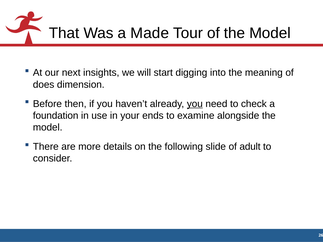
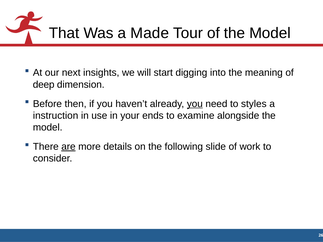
does: does -> deep (44, 85)
check: check -> styles (254, 104)
foundation: foundation -> instruction (56, 116)
are underline: none -> present (68, 147)
adult: adult -> work (250, 147)
